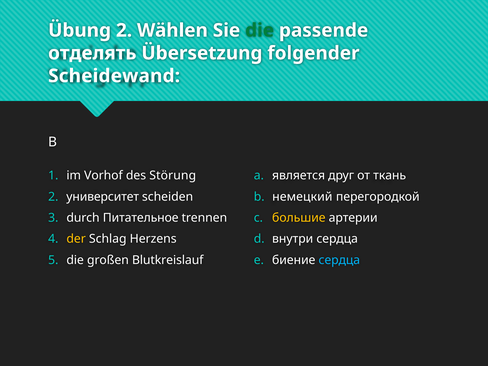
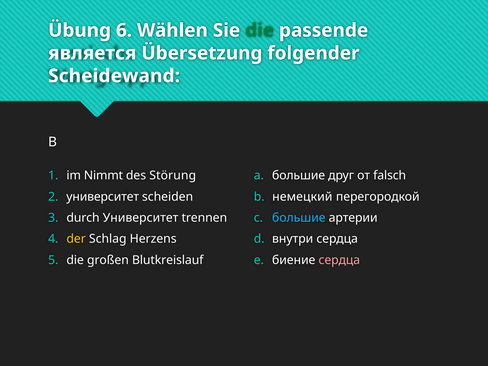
Übung 2: 2 -> 6 (124, 30)
отделять: отделять -> является (92, 53)
Vorhof: Vorhof -> Nimmt (103, 175)
является: является -> большие (299, 175)
ткань: ткань -> falsch (390, 175)
durch Питательное: Питательное -> Университет (141, 218)
большие colour: yellow -> light blue (299, 218)
сердца colour: light blue -> pink (339, 260)
